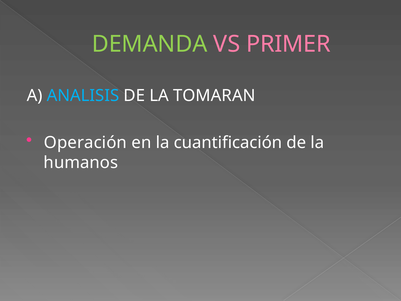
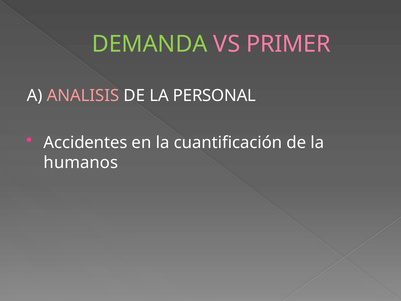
ANALISIS colour: light blue -> pink (83, 96)
TOMARAN: TOMARAN -> PERSONAL (214, 96)
Operación: Operación -> Accidentes (86, 143)
